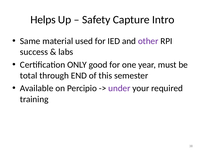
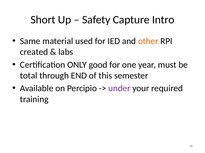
Helps: Helps -> Short (43, 20)
other colour: purple -> orange (148, 41)
success: success -> created (34, 52)
